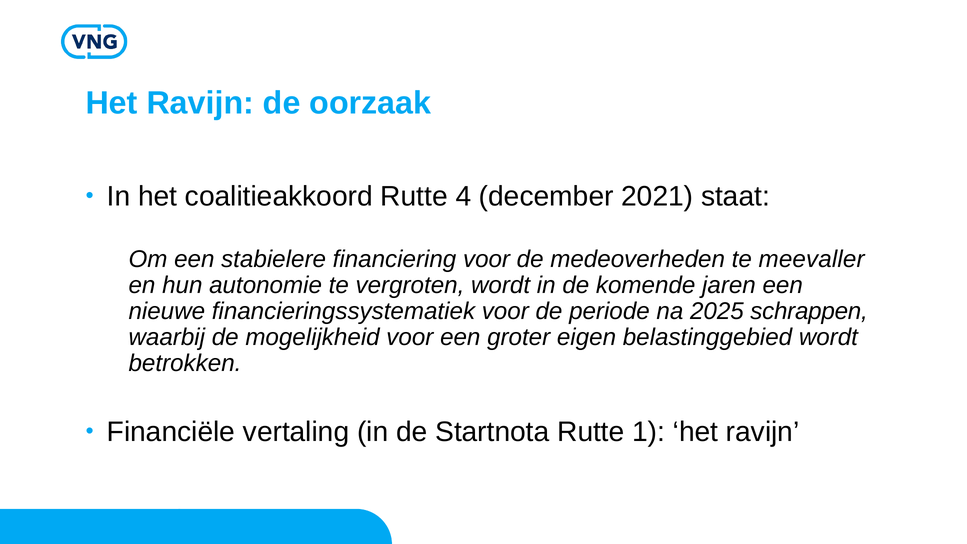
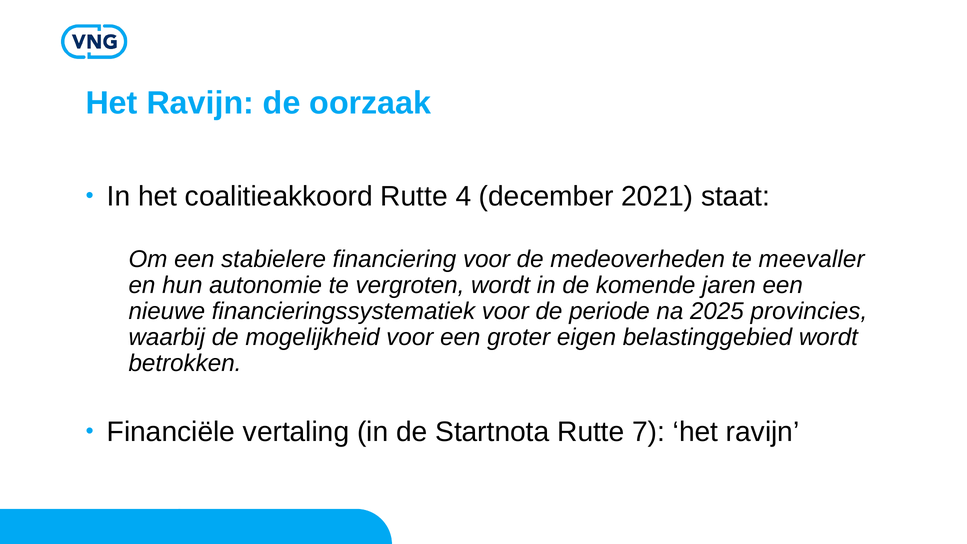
schrappen: schrappen -> provincies (809, 311)
1: 1 -> 7 (649, 432)
